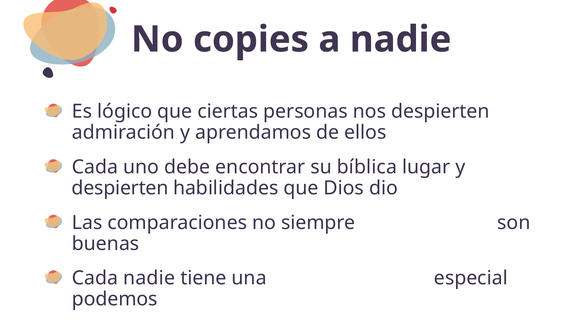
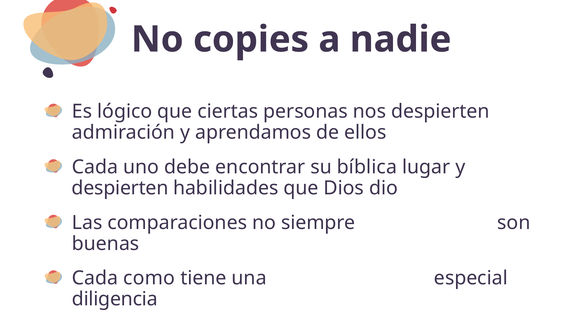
Cada nadie: nadie -> como (149, 278)
podemos: podemos -> diligencia (115, 299)
